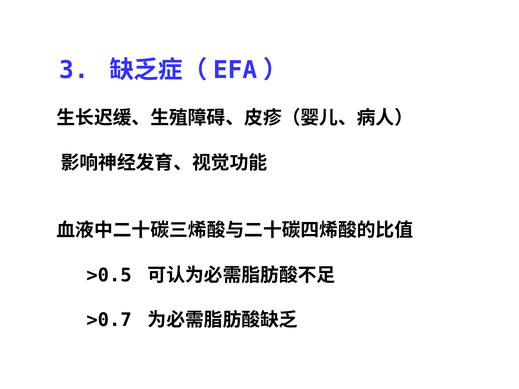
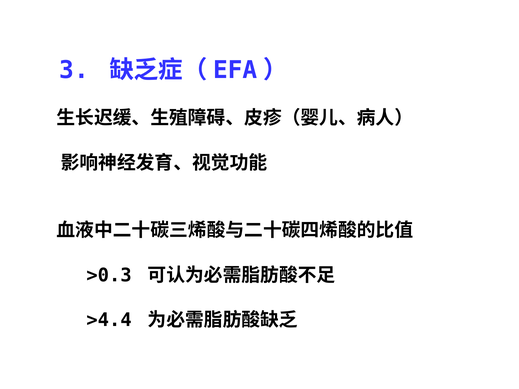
>0.5: >0.5 -> >0.3 (109, 275)
>0.7: >0.7 -> >4.4 (109, 320)
